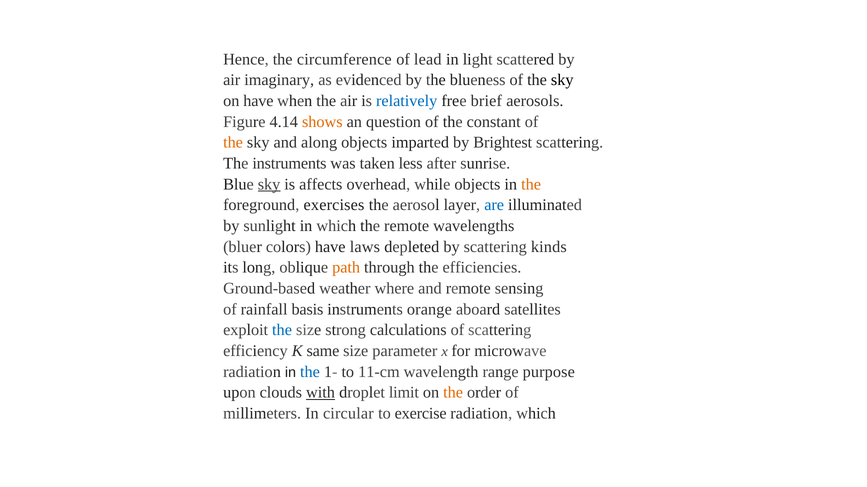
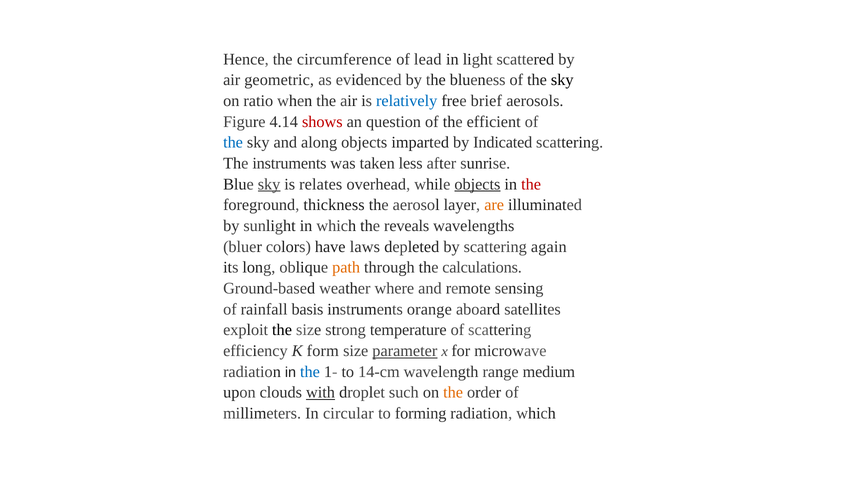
imaginary: imaginary -> geometric (279, 80)
on have: have -> ratio (258, 101)
shows colour: orange -> red (322, 122)
constant: constant -> efficient (494, 122)
the colour: orange -> blue (233, 143)
Brightest: Brightest -> Indicated (503, 143)
affects: affects -> relates (321, 184)
objects underline: none -> present (477, 184)
the colour: orange -> red (531, 184)
exercises: exercises -> thickness (334, 205)
are colour: blue -> orange (494, 205)
the remote: remote -> reveals (407, 226)
kinds: kinds -> again (549, 247)
efficiencies: efficiencies -> calculations (482, 268)
the colour: blue -> black (282, 331)
calculations: calculations -> temperature (408, 331)
same: same -> form (323, 351)
parameter underline: none -> present (405, 351)
11-cm: 11-cm -> 14-cm (379, 372)
purpose: purpose -> medium (549, 372)
limit: limit -> such (404, 393)
exercise: exercise -> forming (421, 414)
